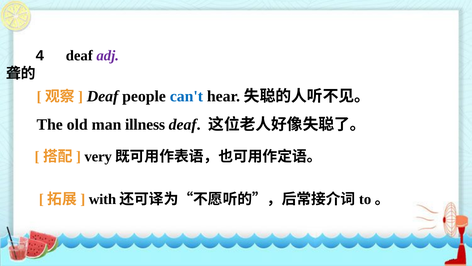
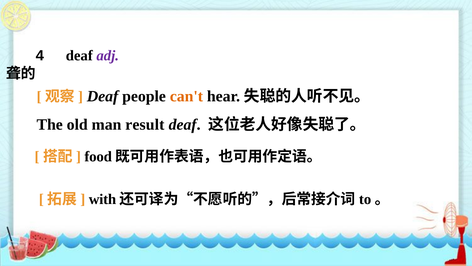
can't colour: blue -> orange (186, 96)
illness: illness -> result (145, 125)
very: very -> food (98, 156)
